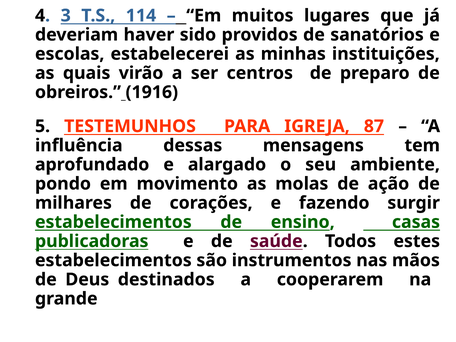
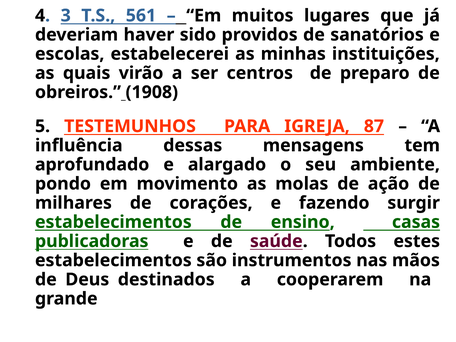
114: 114 -> 561 (141, 16)
1916: 1916 -> 1908 (152, 92)
